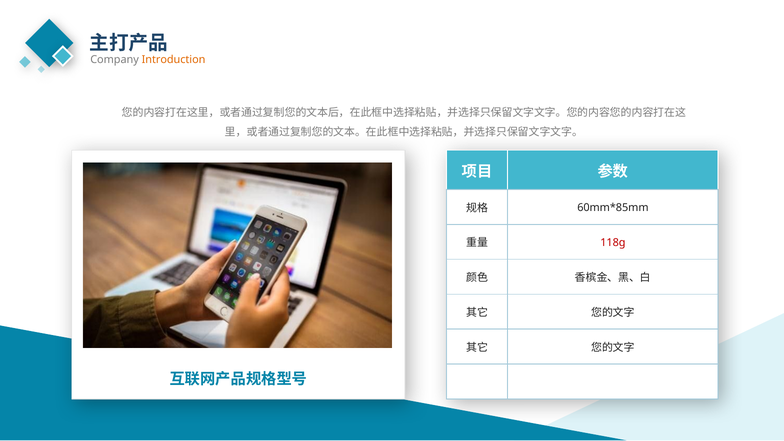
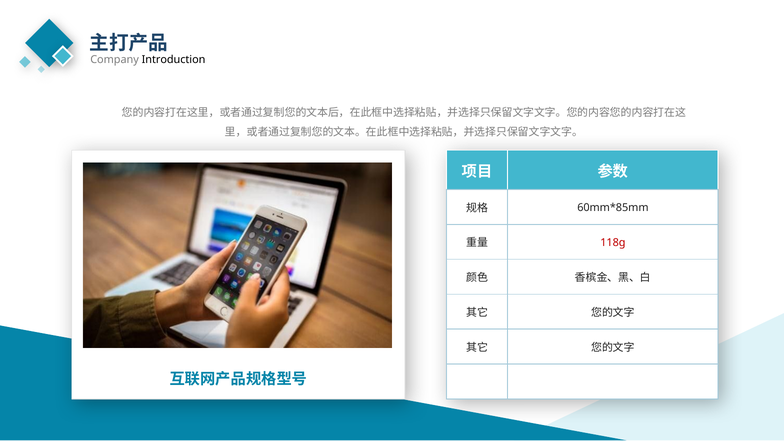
Introduction colour: orange -> black (174, 60)
